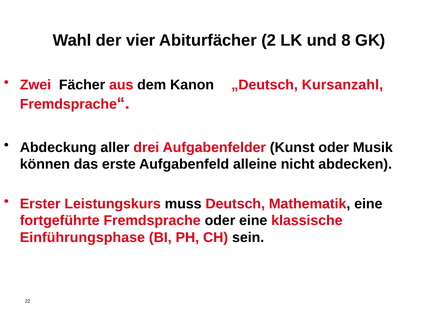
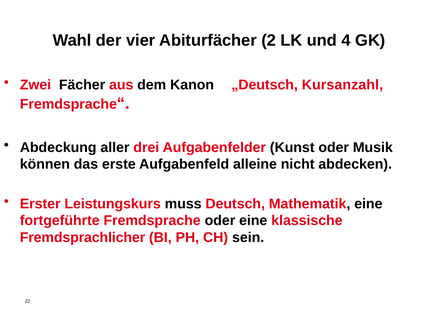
8: 8 -> 4 (346, 40)
Einführungsphase: Einführungsphase -> Fremdsprachlicher (83, 238)
